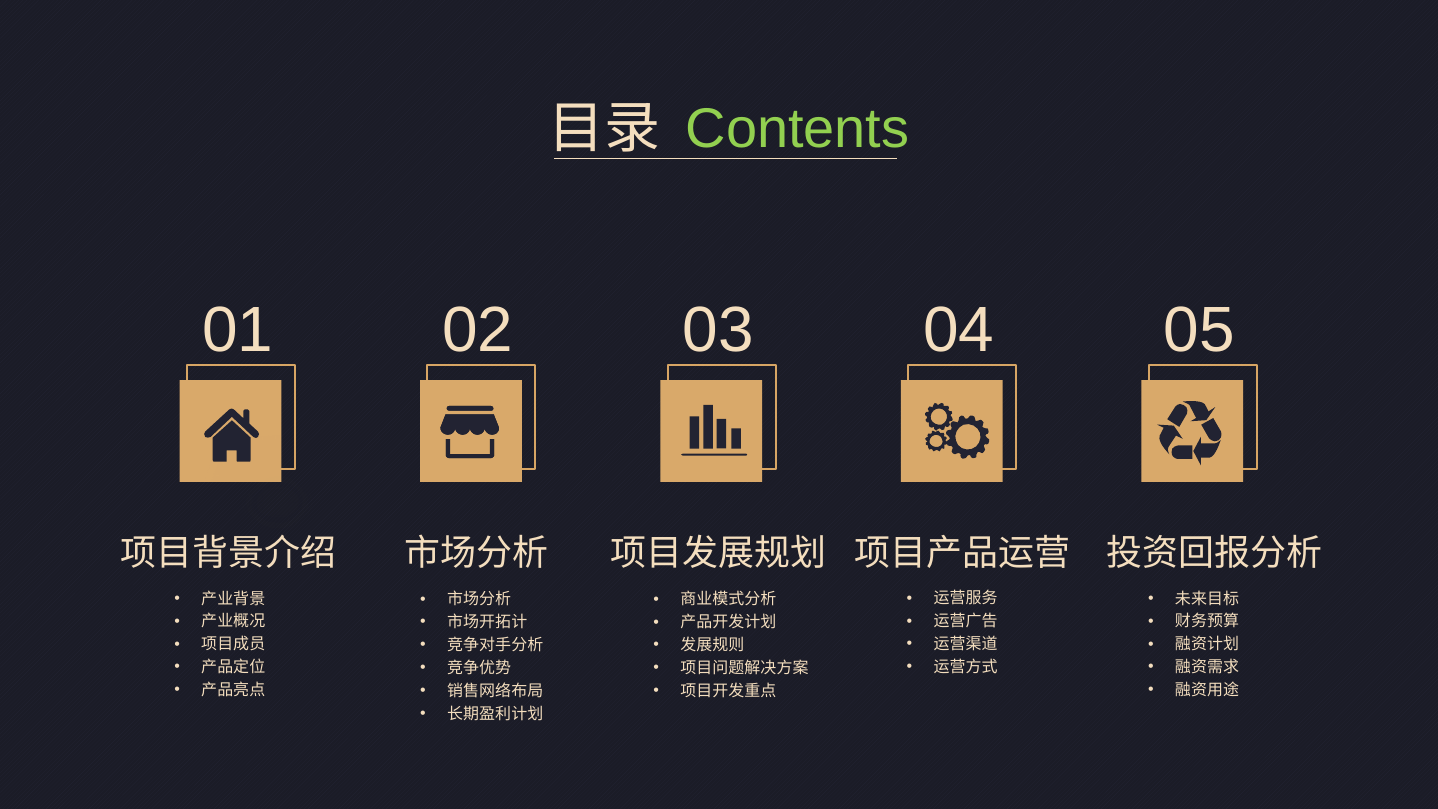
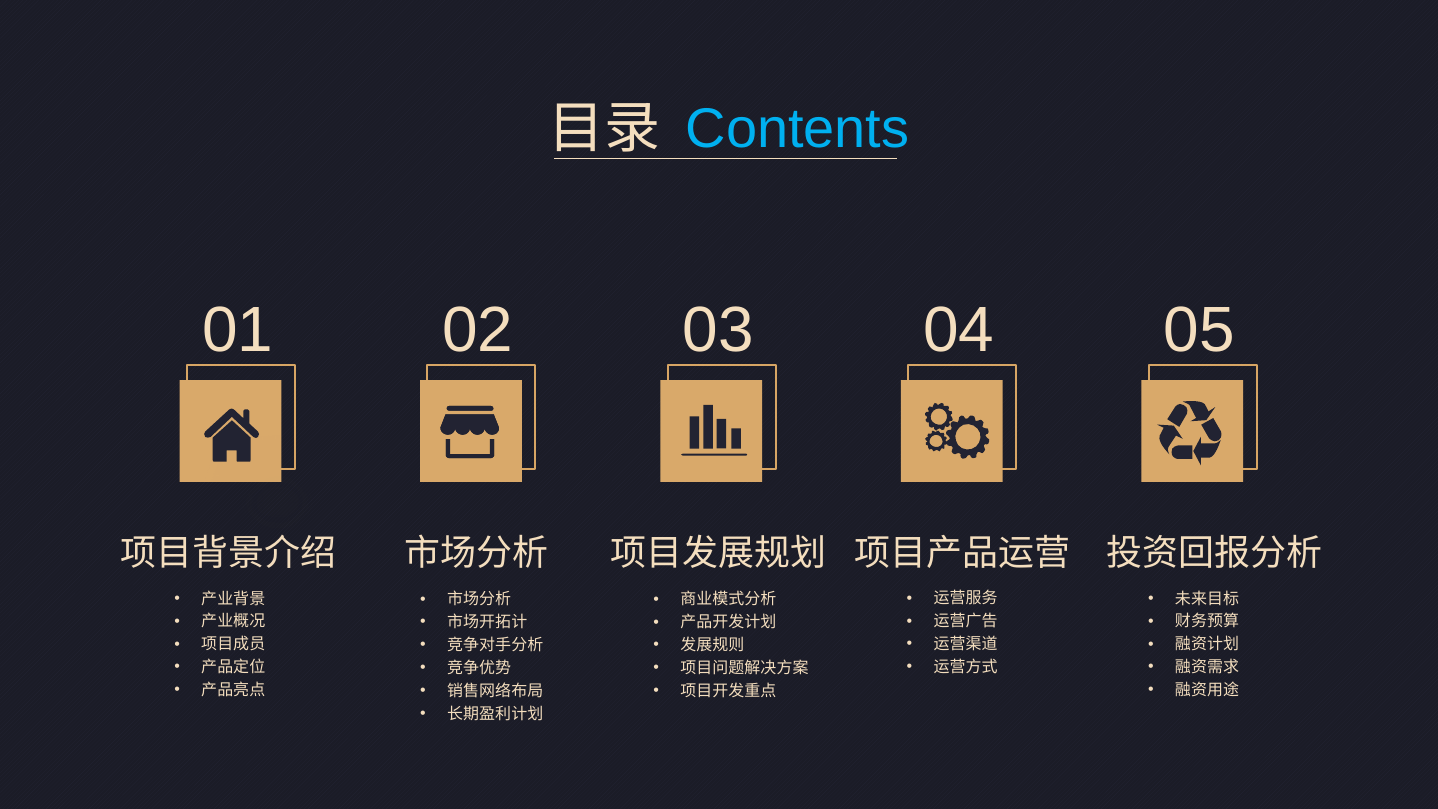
Contents colour: light green -> light blue (798, 129)
